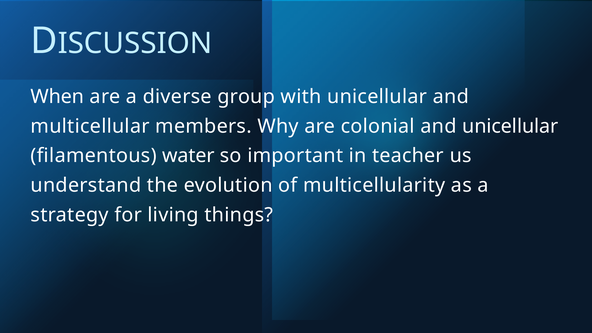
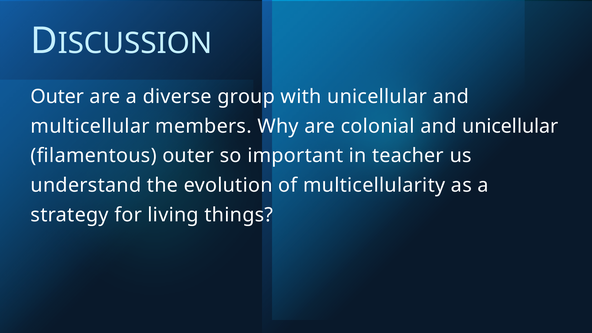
When: When -> Outer (57, 97)
filamentous water: water -> outer (188, 156)
